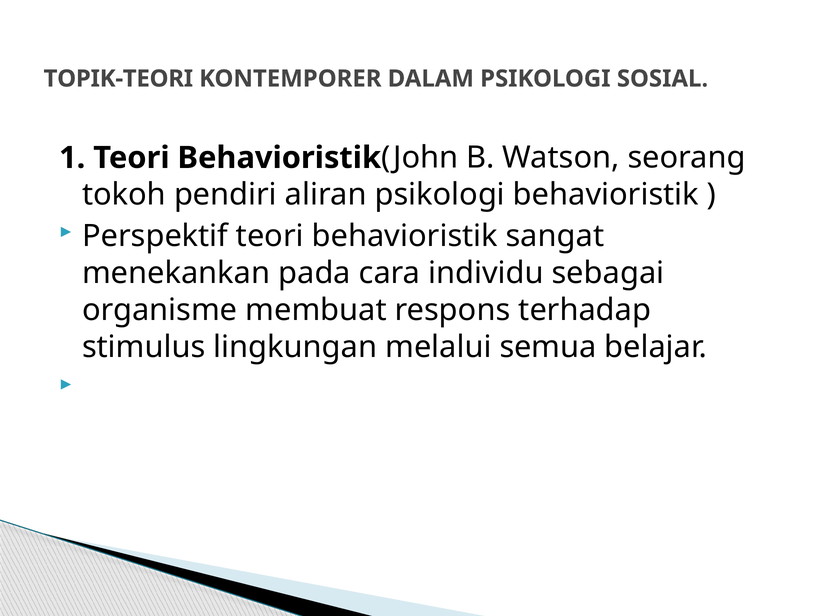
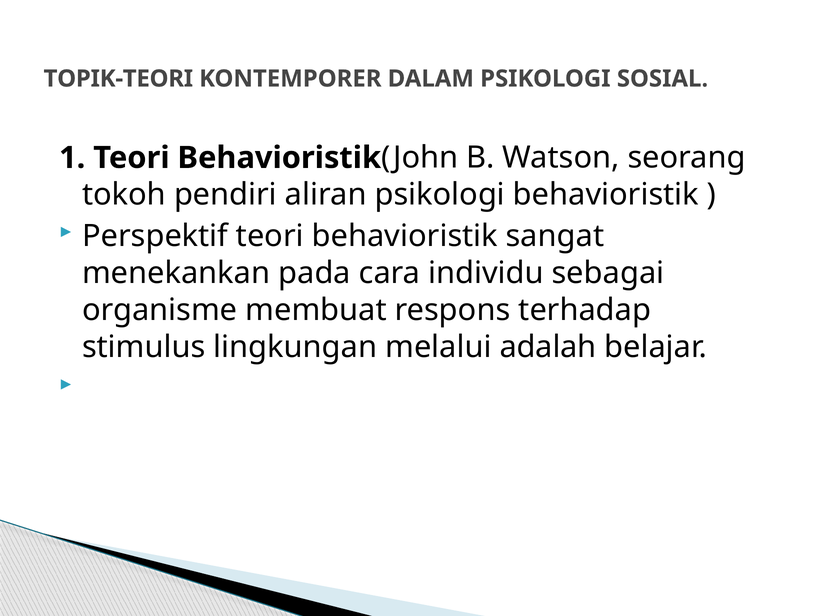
semua: semua -> adalah (548, 348)
